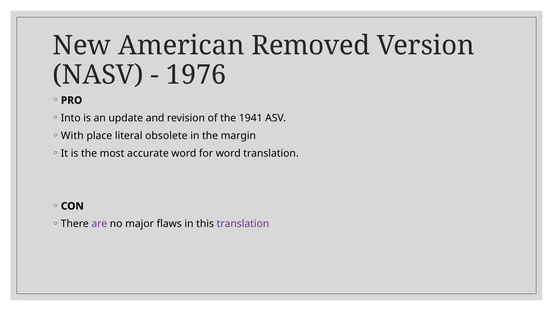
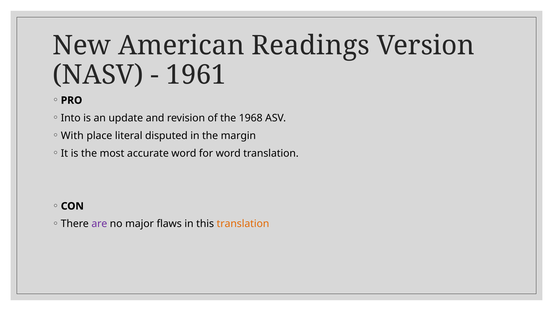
Removed: Removed -> Readings (311, 46)
1976: 1976 -> 1961 (196, 75)
1941: 1941 -> 1968 (251, 118)
obsolete: obsolete -> disputed (166, 136)
translation colour: purple -> orange (243, 224)
